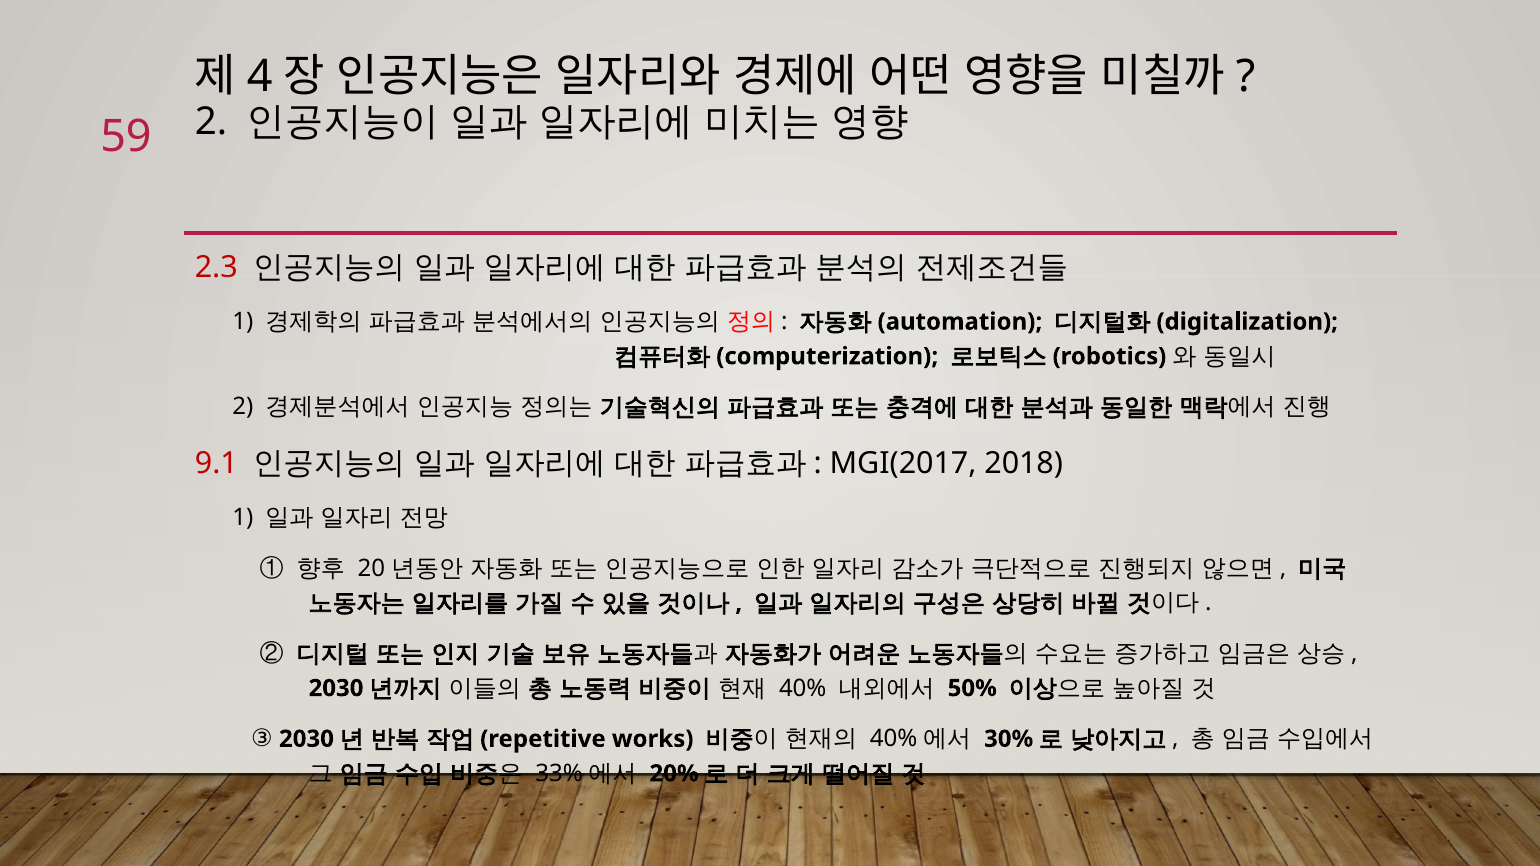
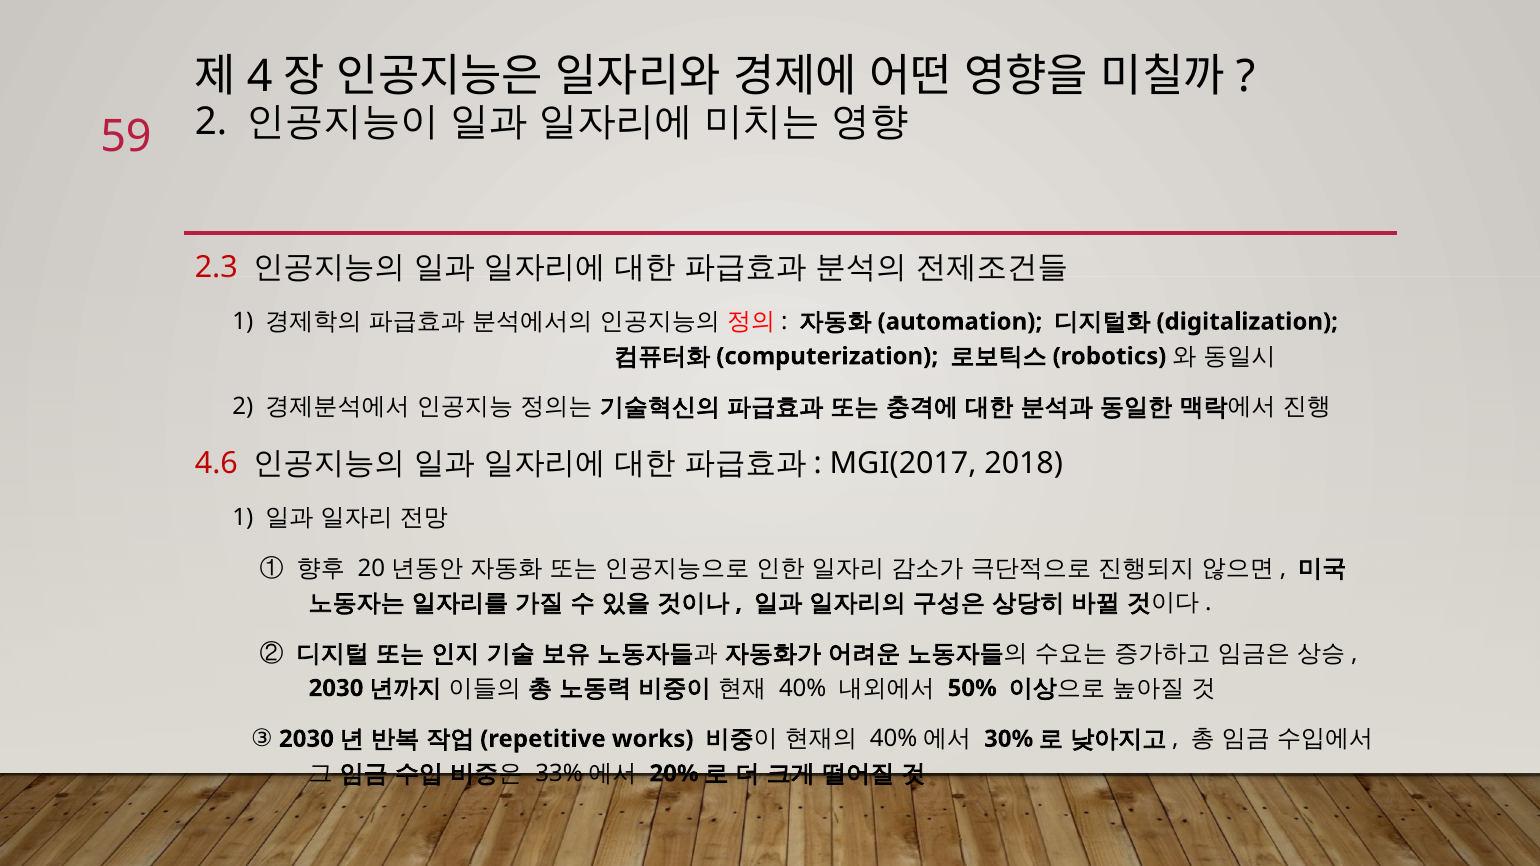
9.1: 9.1 -> 4.6 (216, 464)
